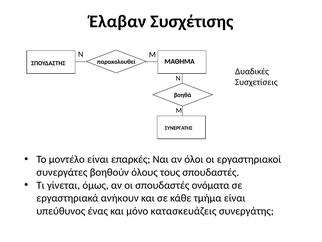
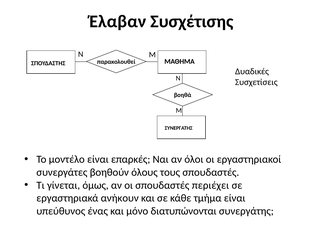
ονόματα: ονόματα -> περιέχει (210, 185)
κατασκευάζεις: κατασκευάζεις -> διατυπώνονται (184, 211)
